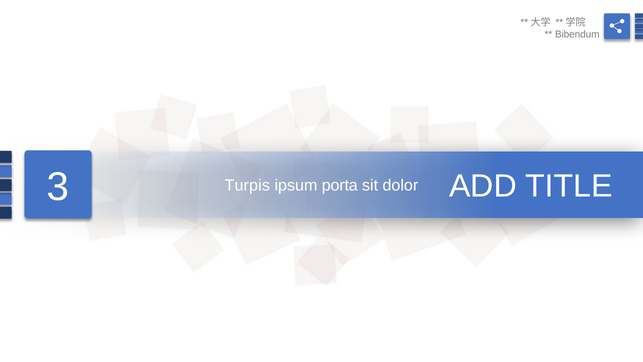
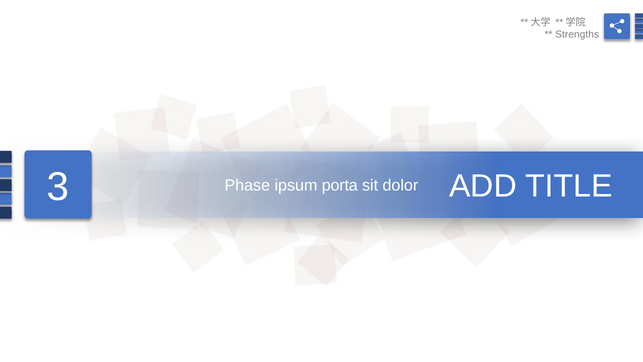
Bibendum: Bibendum -> Strengths (577, 35)
Turpis: Turpis -> Phase (247, 185)
